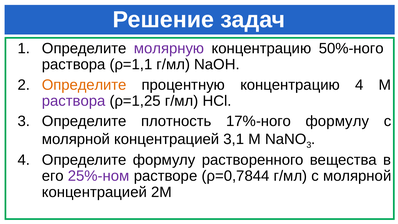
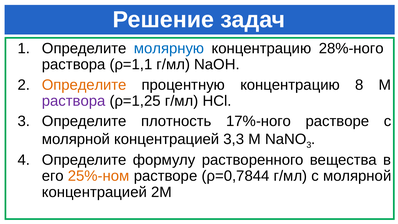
молярную colour: purple -> blue (169, 48)
50%-ного: 50%-ного -> 28%-ного (351, 48)
концентрацию 4: 4 -> 8 (359, 85)
17%-ного формулу: формулу -> растворе (337, 121)
3,1: 3,1 -> 3,3 (234, 139)
25%-ном colour: purple -> orange (99, 176)
